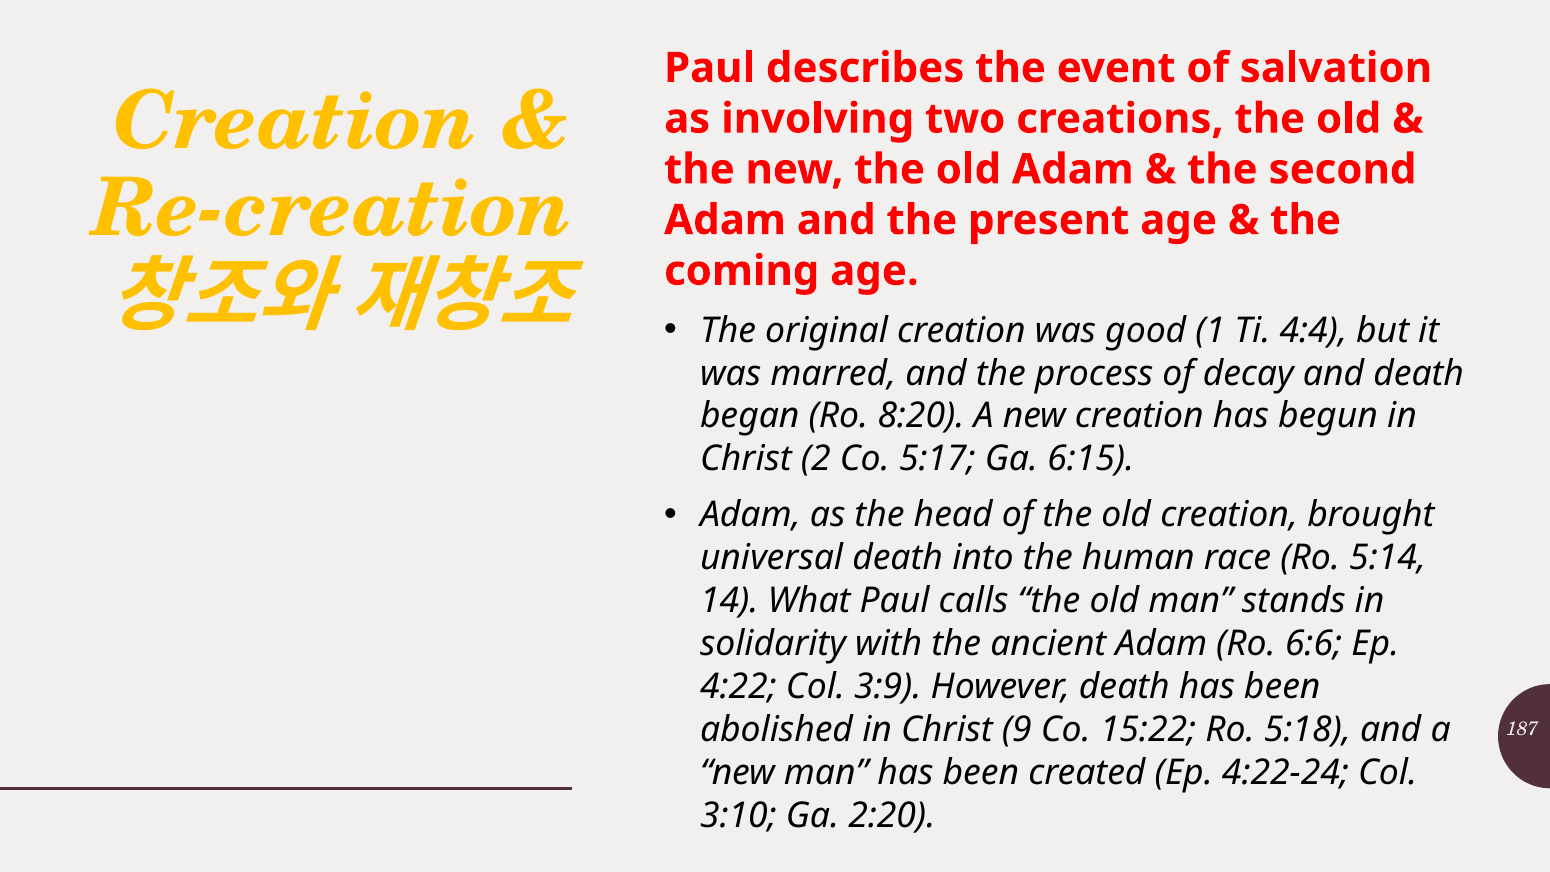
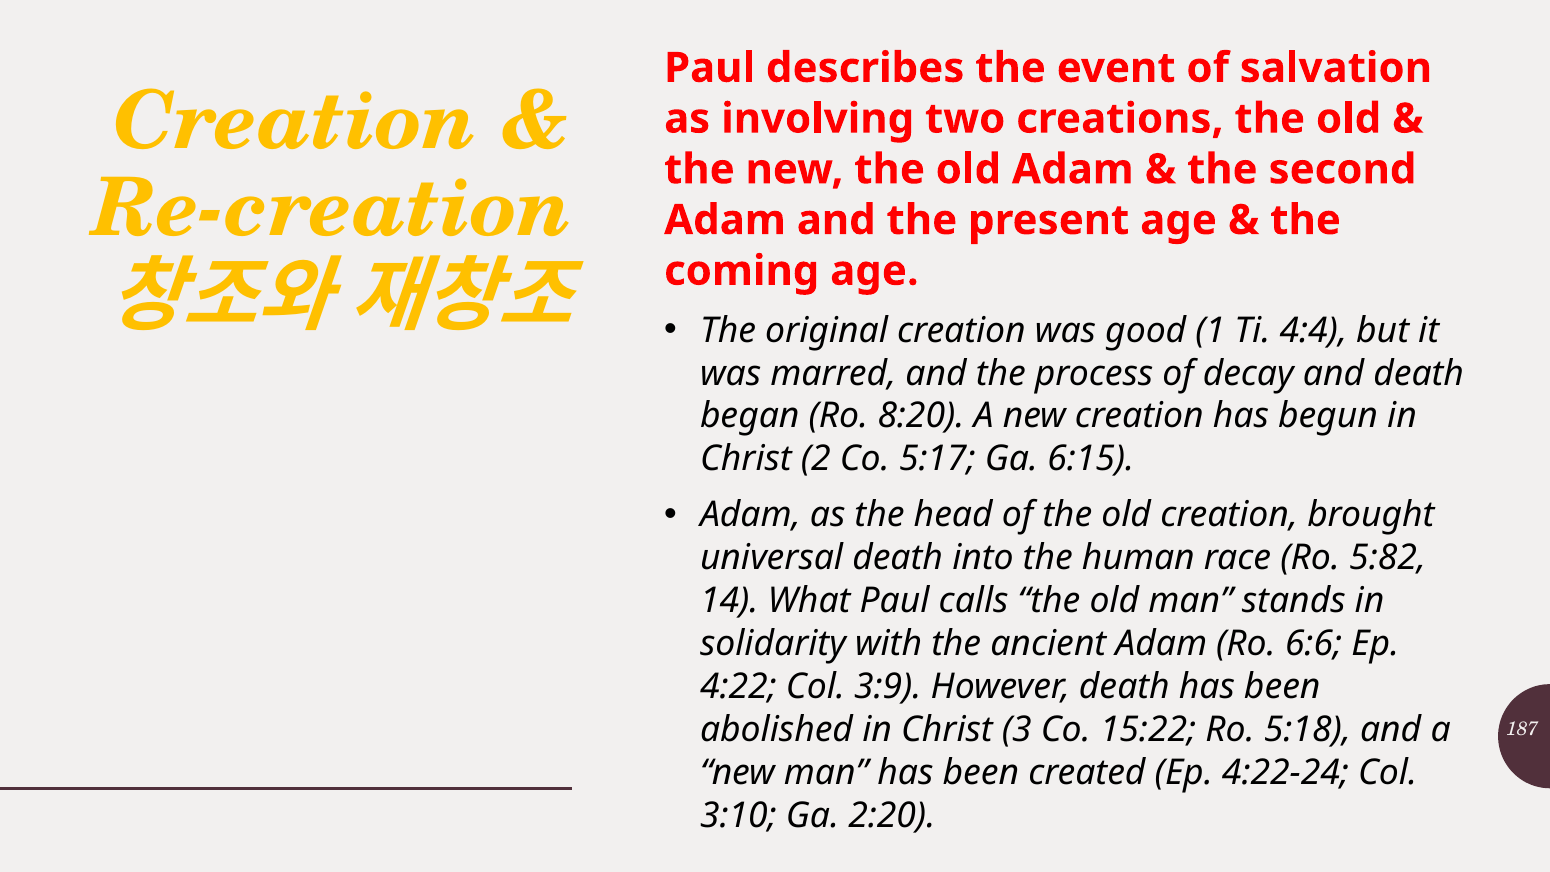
5:14: 5:14 -> 5:82 (1388, 558)
9: 9 -> 3 (1017, 730)
